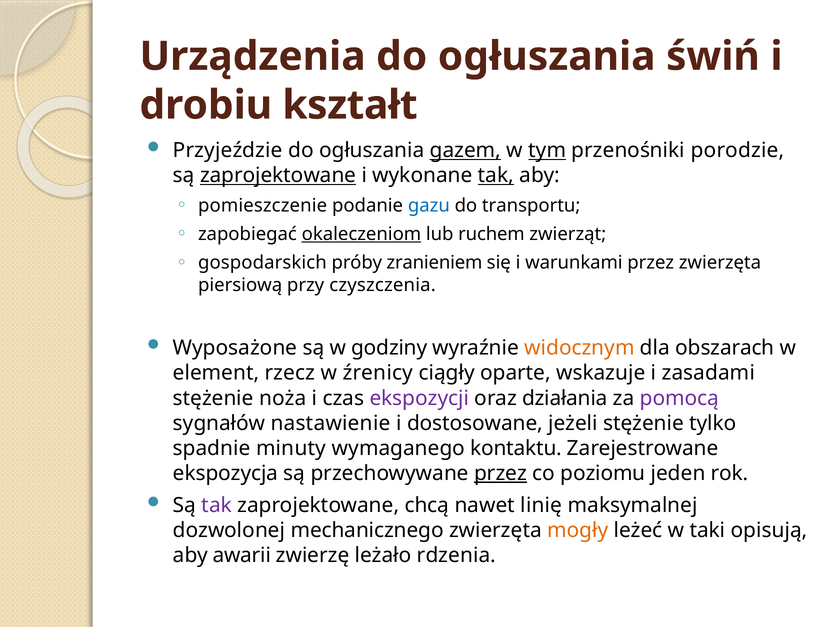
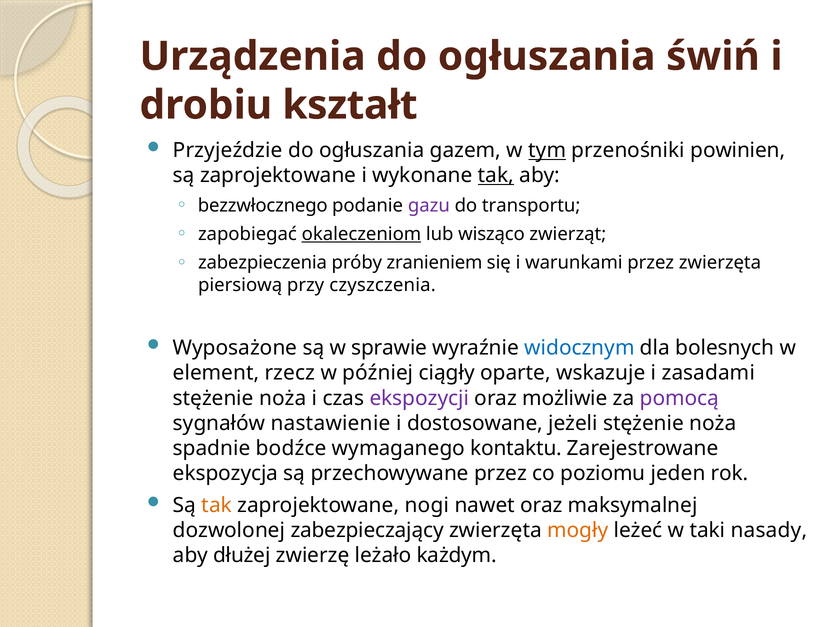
gazem underline: present -> none (465, 150)
porodzie: porodzie -> powinien (738, 150)
zaprojektowane underline: present -> none (278, 176)
pomieszczenie: pomieszczenie -> bezzwłocznego (263, 205)
gazu colour: blue -> purple (429, 205)
ruchem: ruchem -> wisząco (491, 234)
gospodarskich: gospodarskich -> zabezpieczenia (263, 263)
godziny: godziny -> sprawie (389, 348)
widocznym colour: orange -> blue (579, 348)
obszarach: obszarach -> bolesnych (725, 348)
źrenicy: źrenicy -> później (378, 373)
działania: działania -> możliwie (565, 398)
jeżeli stężenie tylko: tylko -> noża (713, 423)
minuty: minuty -> bodźce (291, 448)
przez underline: present -> none (500, 473)
tak colour: purple -> orange (217, 505)
chcą: chcą -> nogi (427, 505)
nawet linię: linię -> oraz (541, 505)
mechanicznego: mechanicznego -> zabezpieczający (367, 531)
opisują: opisują -> nasady (769, 531)
awarii: awarii -> dłużej (242, 556)
rdzenia: rdzenia -> każdym (457, 556)
